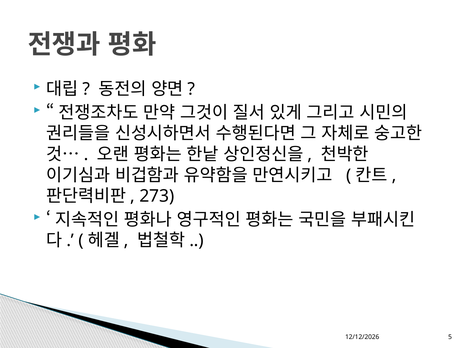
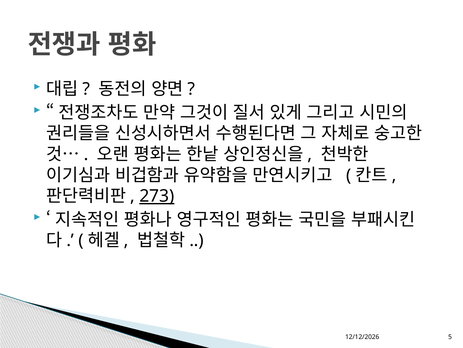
273 underline: none -> present (157, 196)
